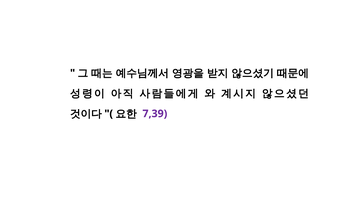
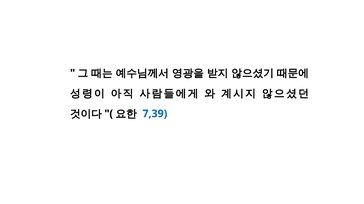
7,39 colour: purple -> blue (155, 114)
